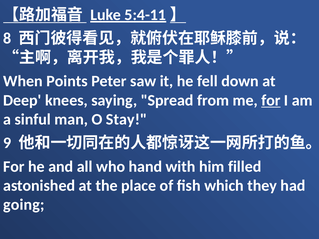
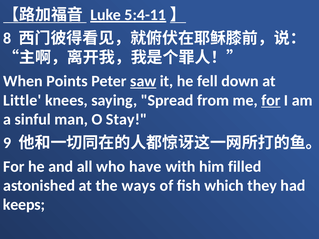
saw underline: none -> present (143, 81)
Deep: Deep -> Little (22, 100)
hand: hand -> have (145, 167)
place: place -> ways (139, 186)
going: going -> keeps (24, 205)
